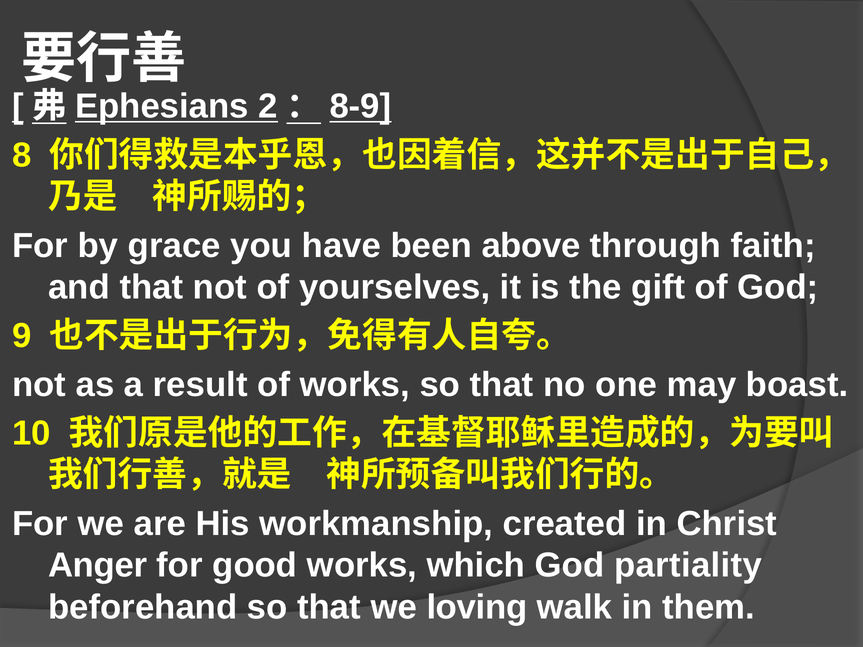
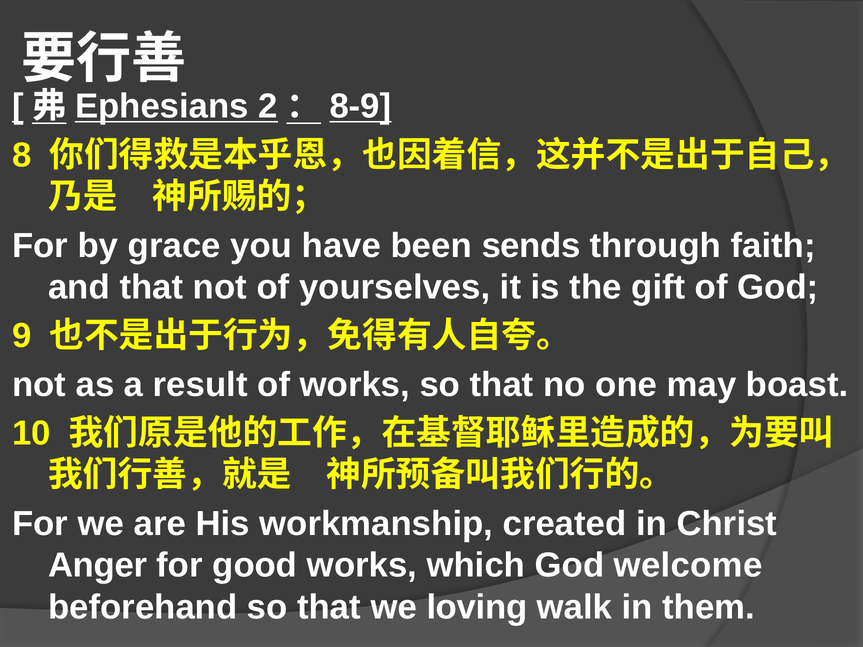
above: above -> sends (531, 246)
partiality: partiality -> welcome (688, 566)
